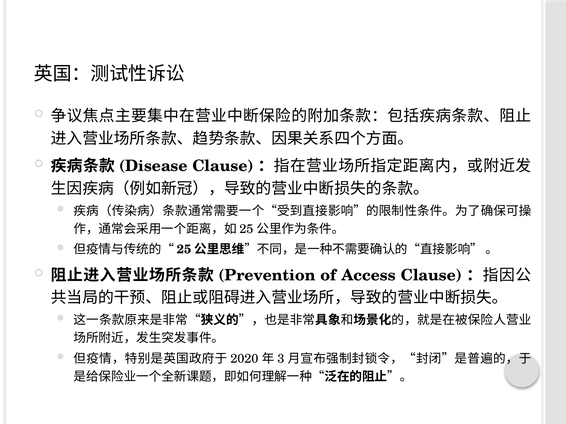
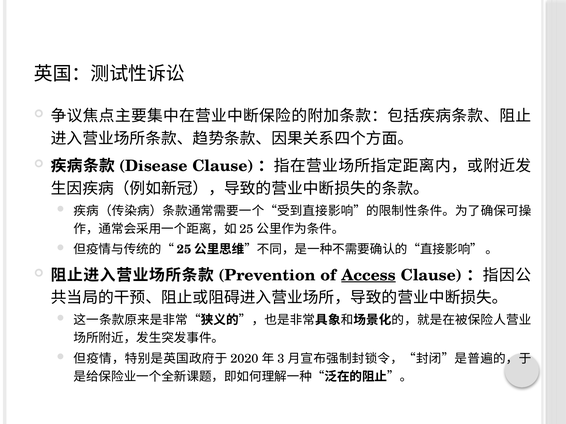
Access underline: none -> present (369, 276)
